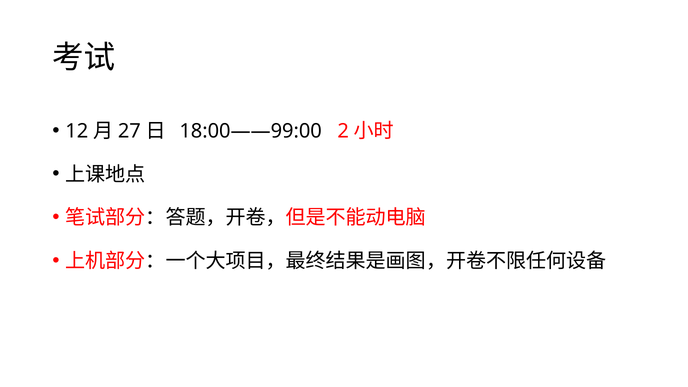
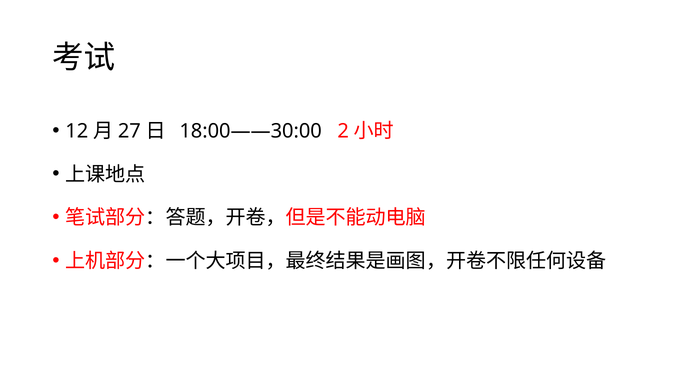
18:00——99:00: 18:00——99:00 -> 18:00——30:00 (251, 131)
